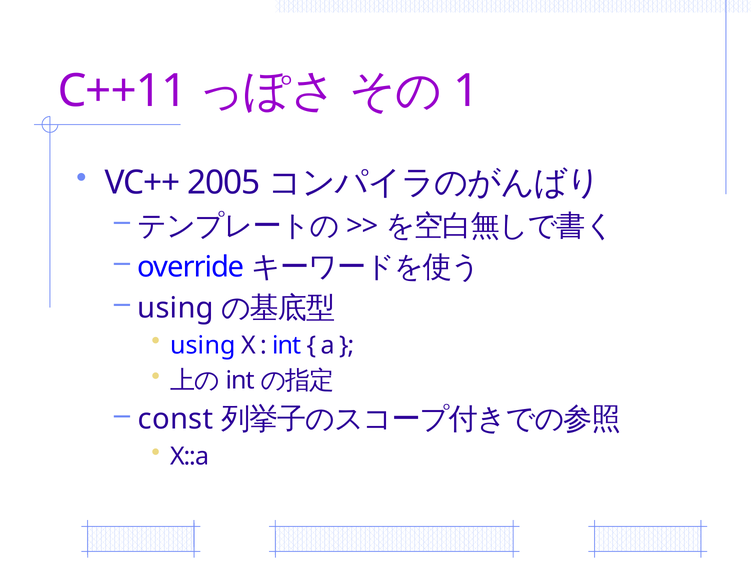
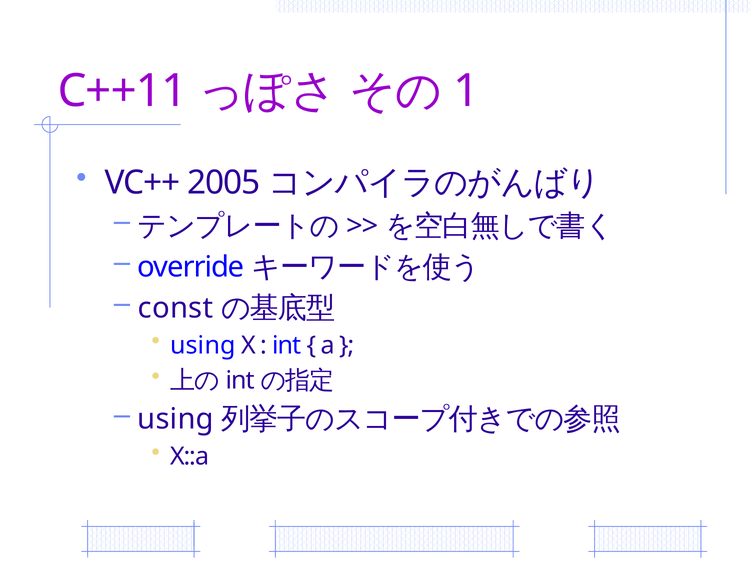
using: using -> const (176, 308)
const: const -> using (176, 419)
